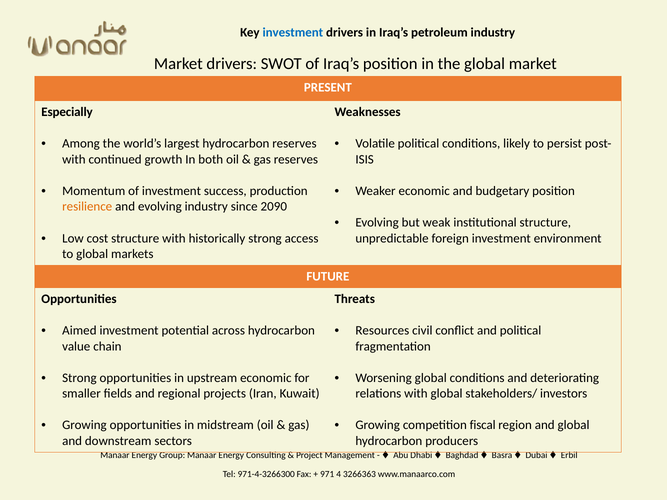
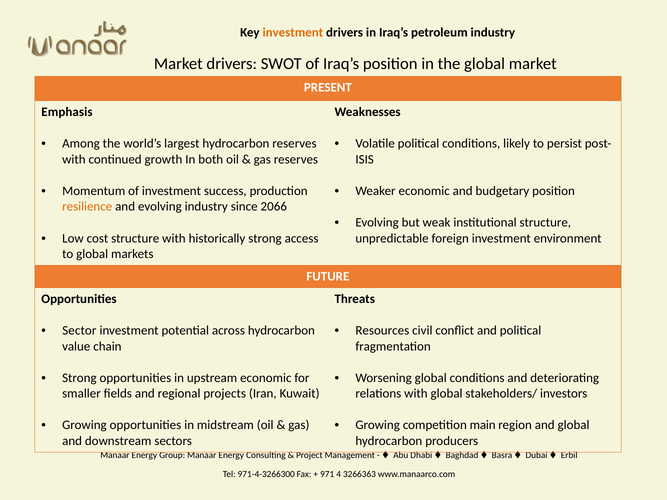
investment colour: blue -> orange (293, 33)
Especially: Especially -> Emphasis (67, 112)
2090: 2090 -> 2066 (274, 207)
Aimed: Aimed -> Sector (79, 331)
fiscal: fiscal -> main (483, 425)
